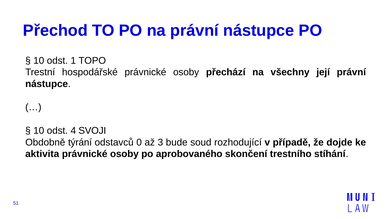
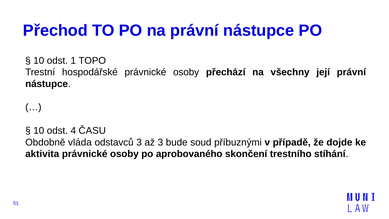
SVOJI: SVOJI -> ČASU (92, 131)
týrání: týrání -> vláda (80, 142)
odstavců 0: 0 -> 3 (139, 142)
rozhodující: rozhodující -> příbuznými (238, 142)
